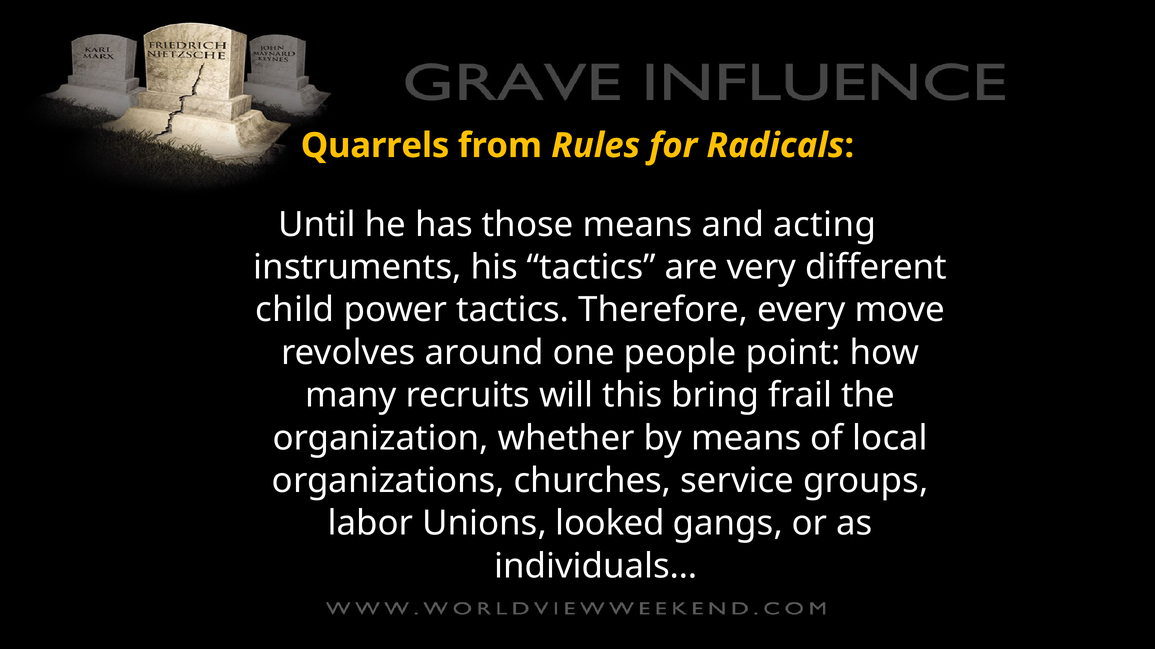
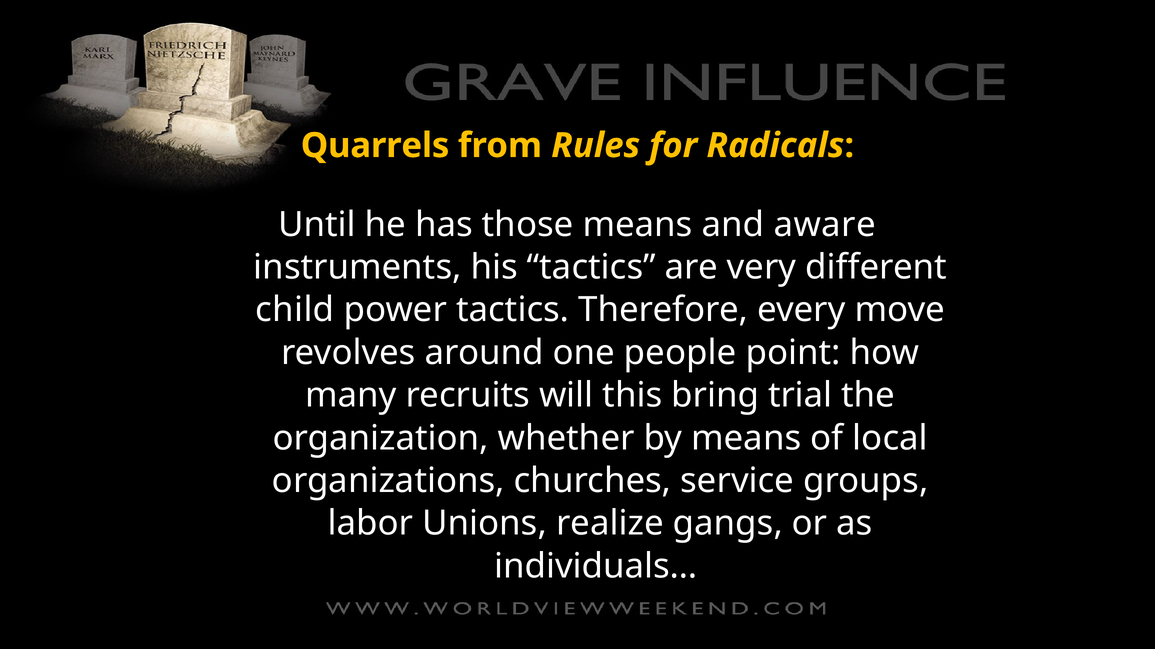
acting: acting -> aware (825, 225)
frail: frail -> trial (800, 396)
looked: looked -> realize (610, 524)
